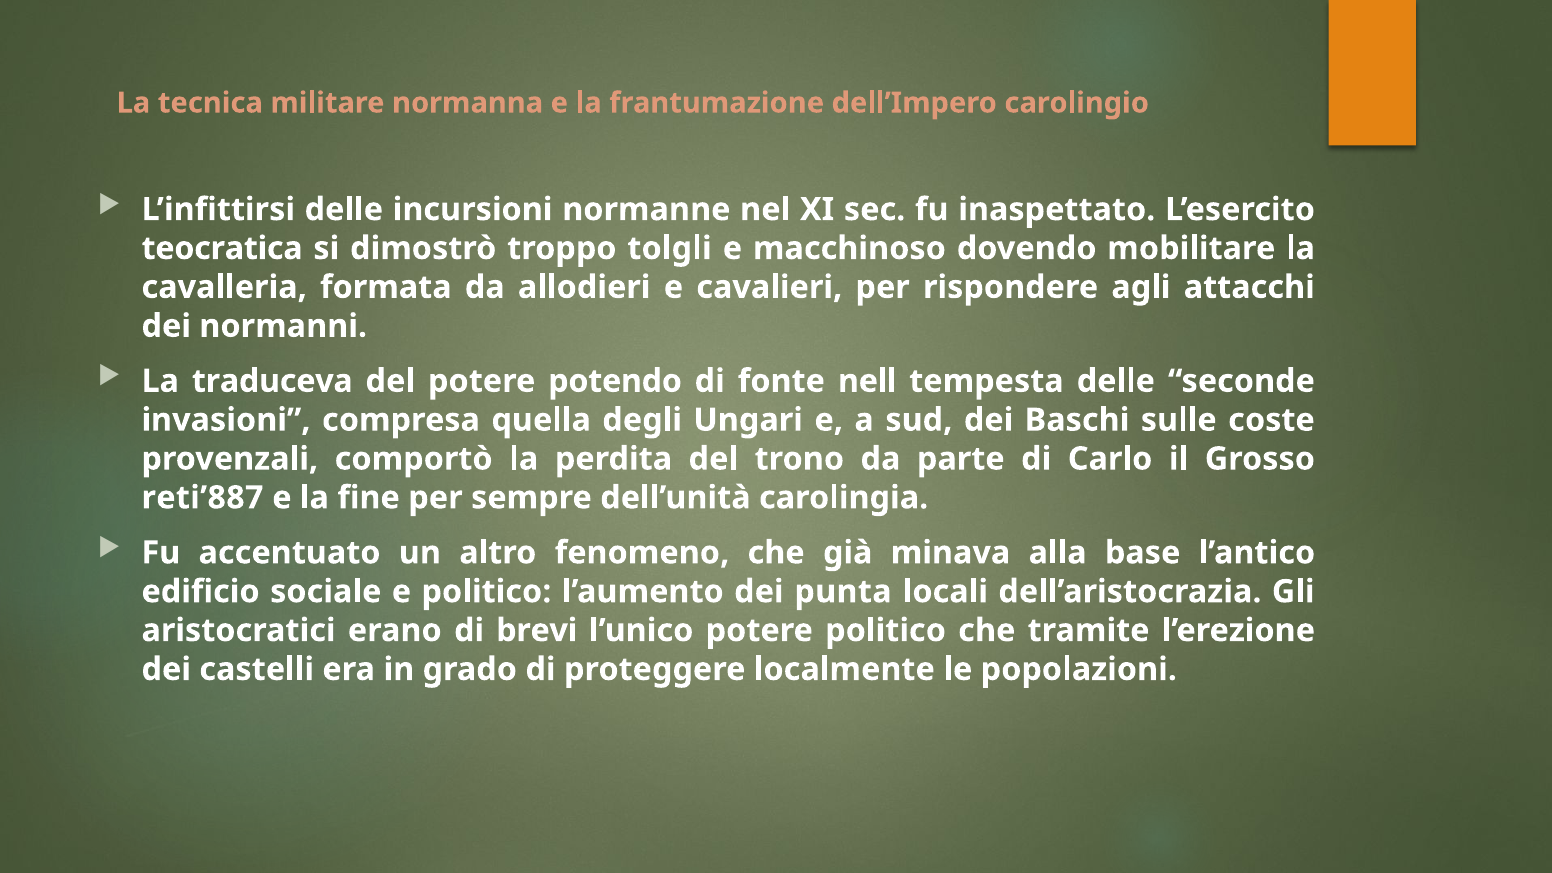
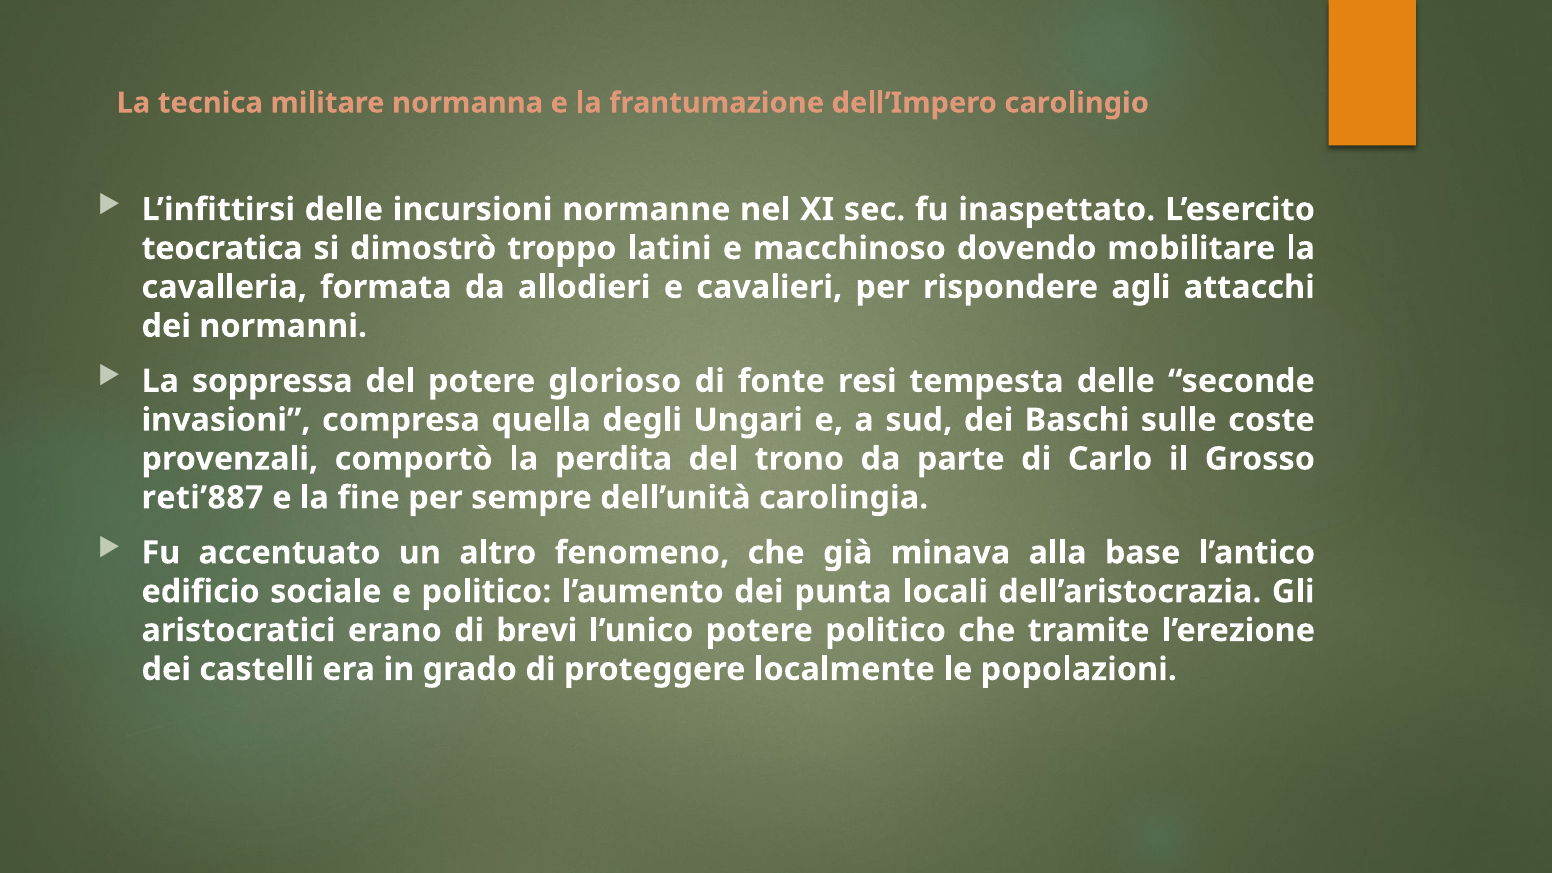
tolgli: tolgli -> latini (670, 248)
traduceva: traduceva -> soppressa (272, 381)
potendo: potendo -> glorioso (615, 381)
nell: nell -> resi (867, 381)
